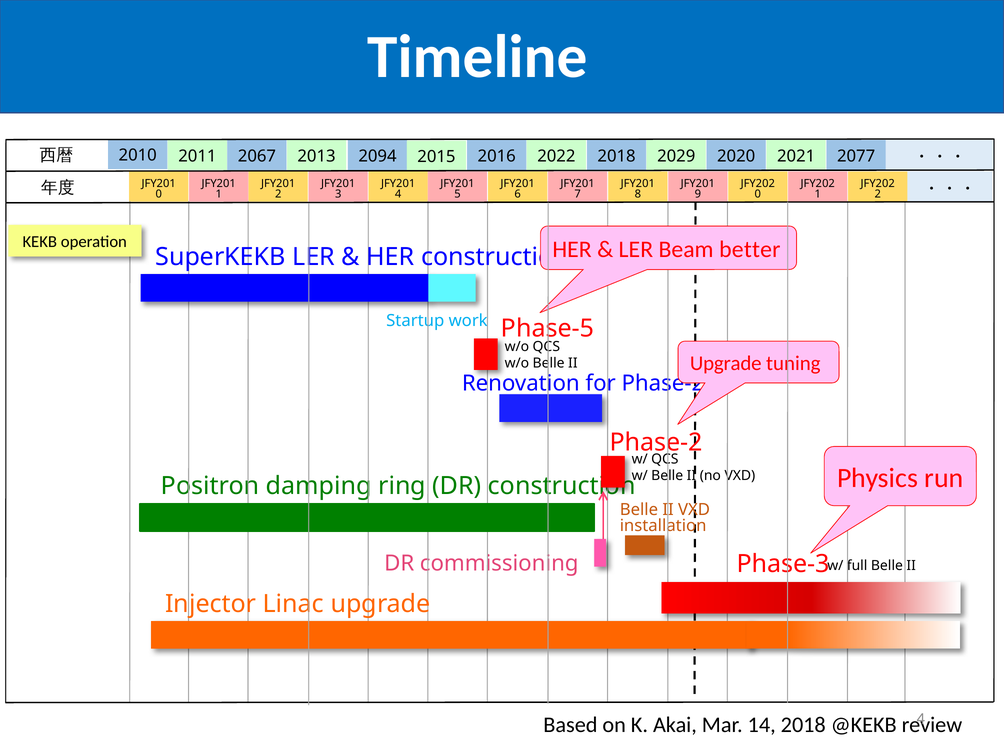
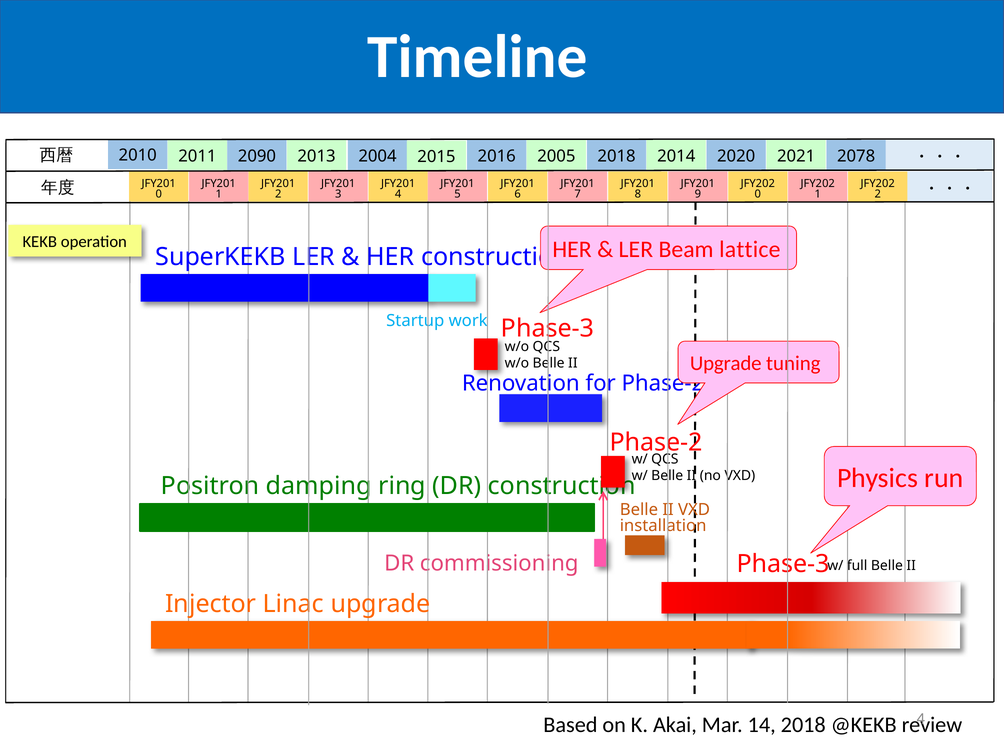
2067: 2067 -> 2090 (257, 156)
2094: 2094 -> 2004 (377, 156)
2022: 2022 -> 2005 (556, 156)
2029: 2029 -> 2014 (676, 156)
2077: 2077 -> 2078 (856, 156)
better: better -> lattice (750, 249)
Phase-5: Phase-5 -> Phase-3 (548, 328)
